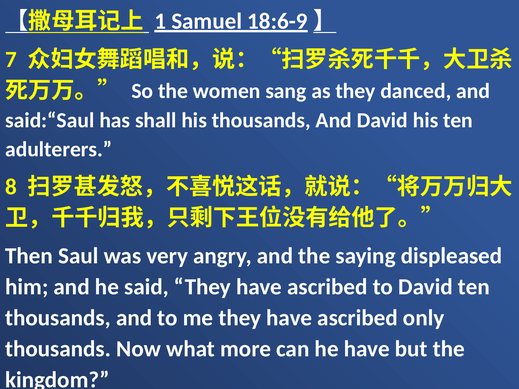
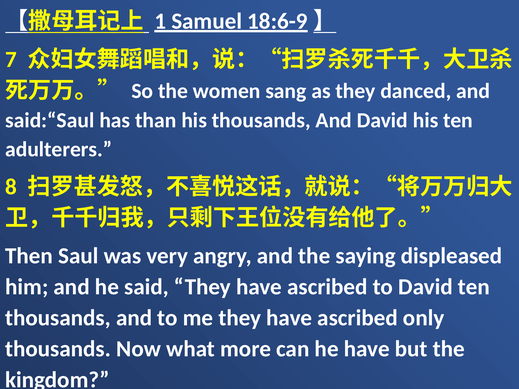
shall: shall -> than (156, 120)
